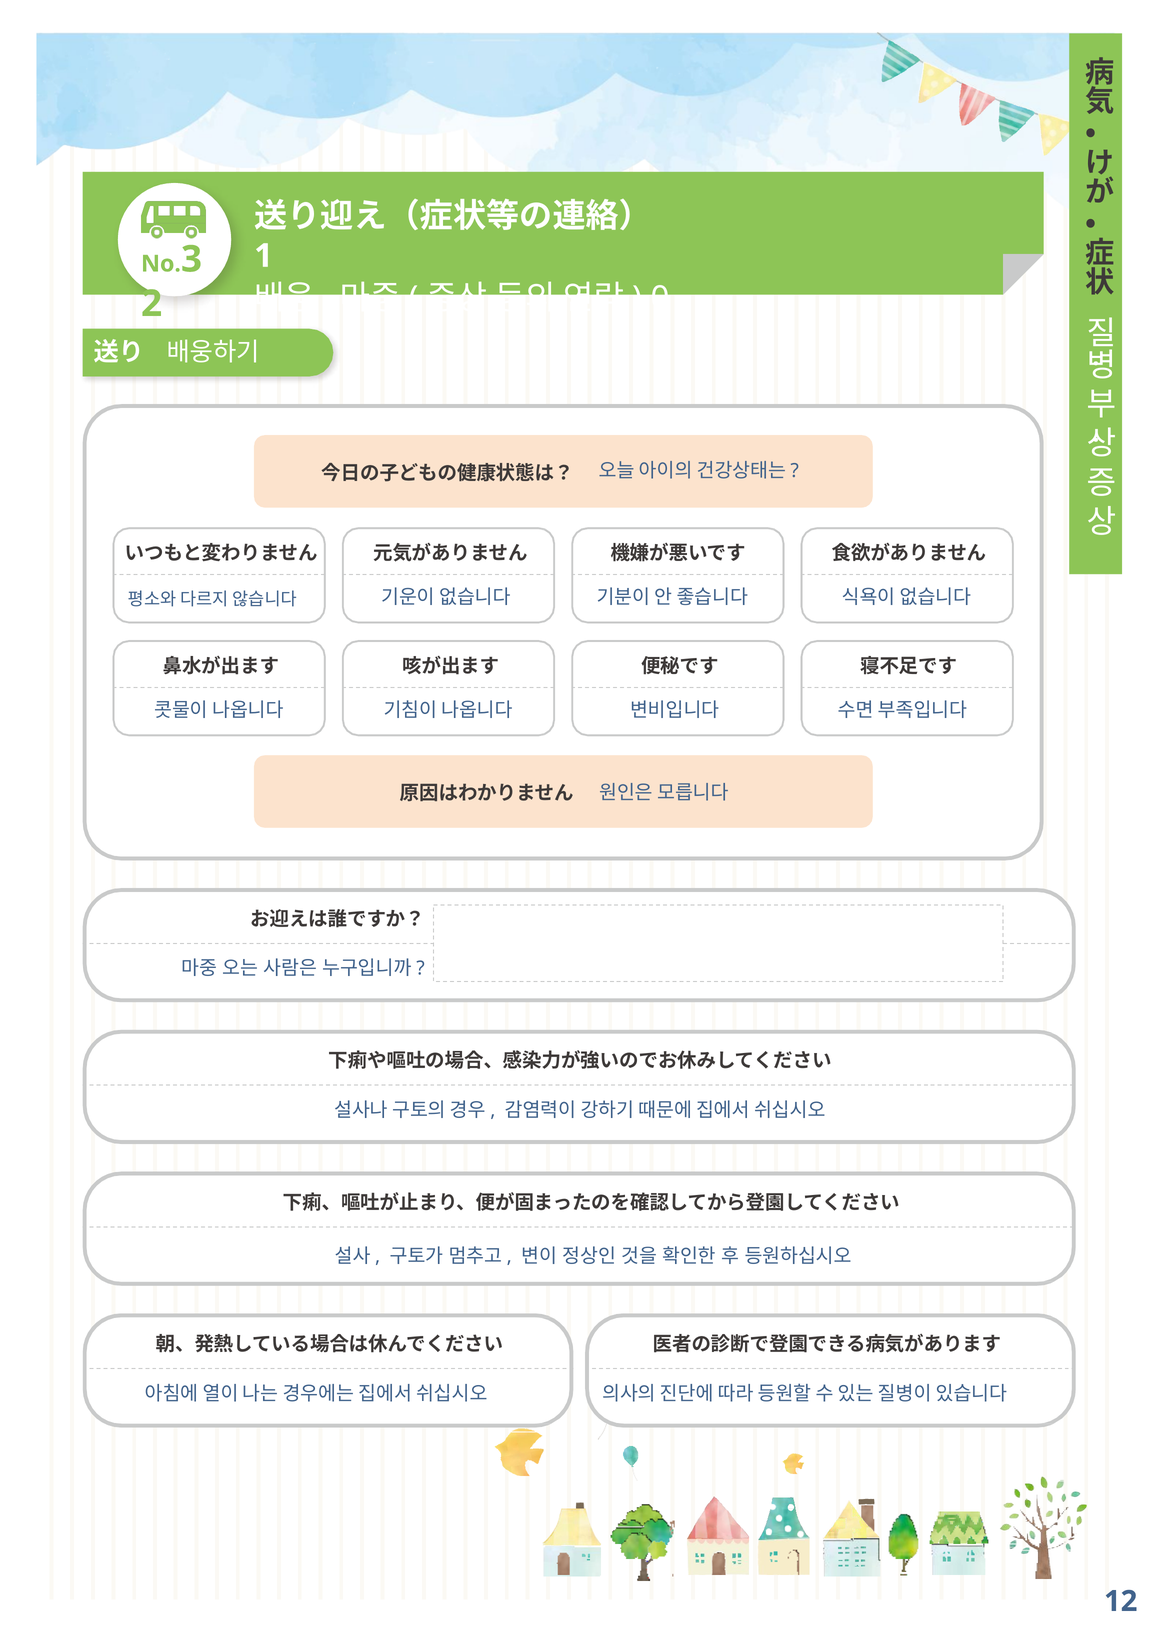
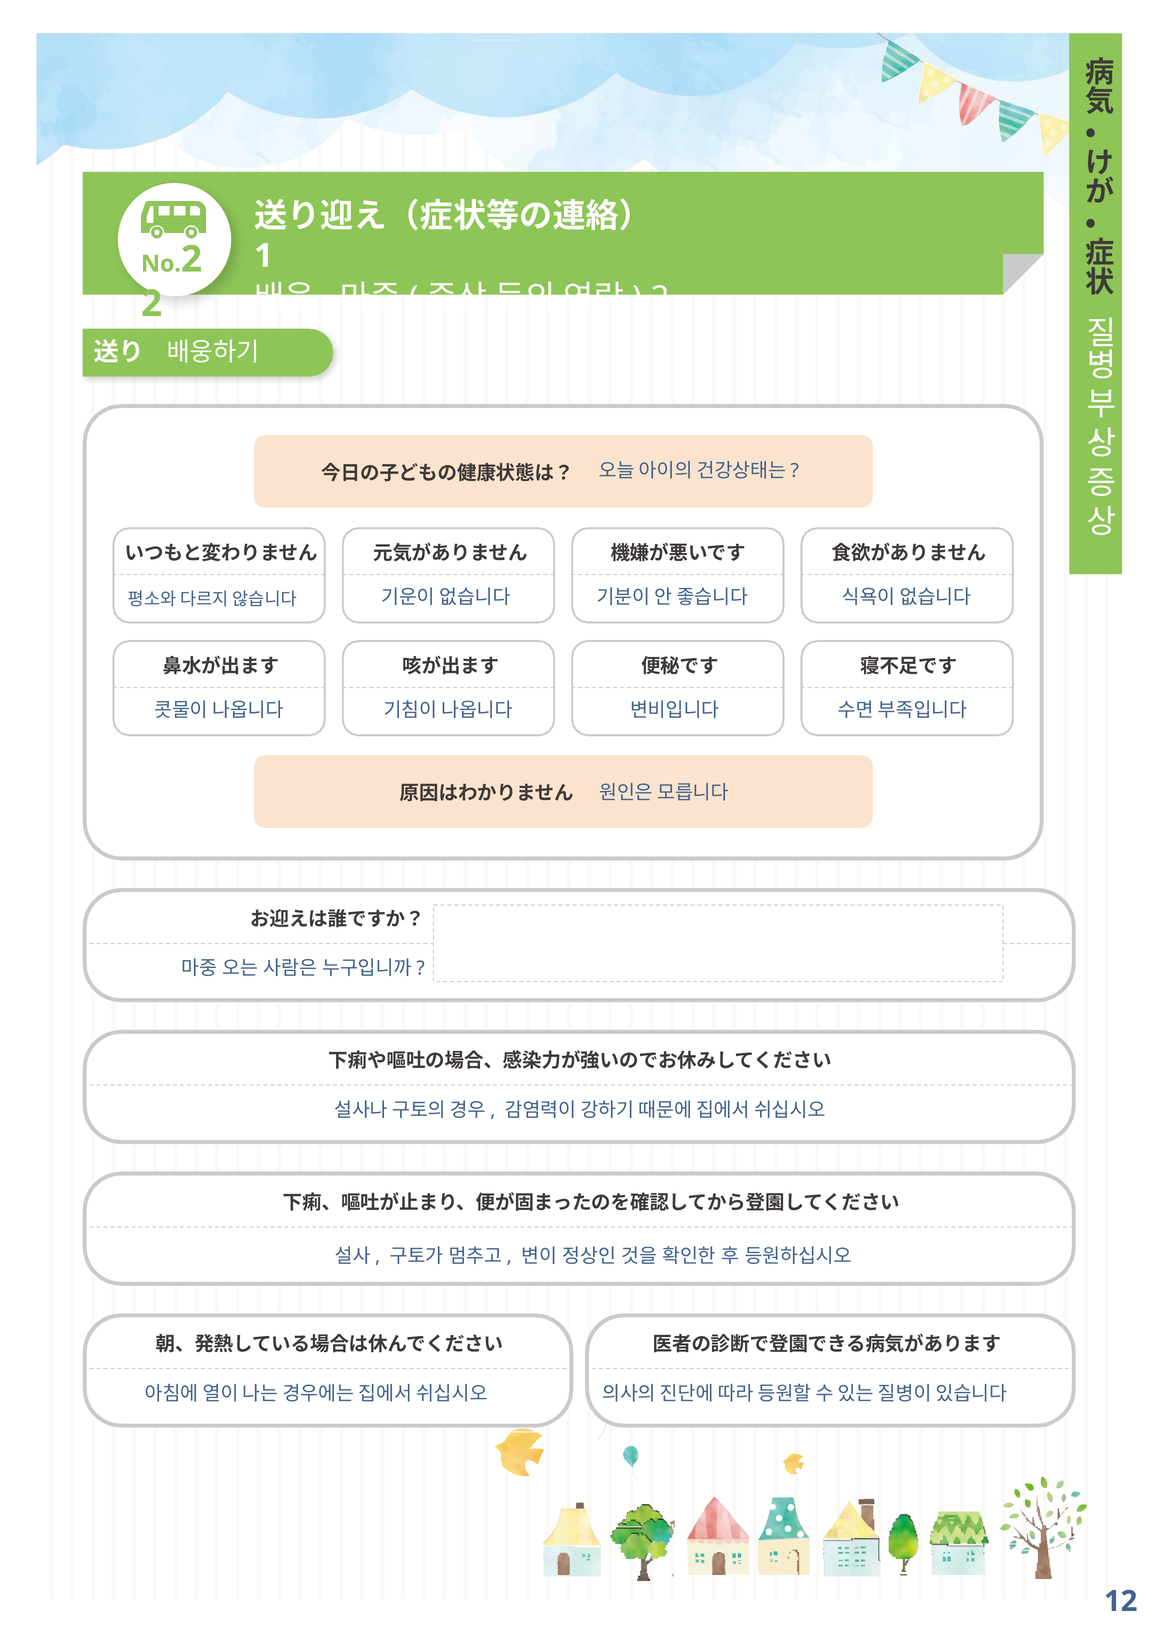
3: 3 -> 2 (192, 259)
0: 0 -> 2 (660, 298)
